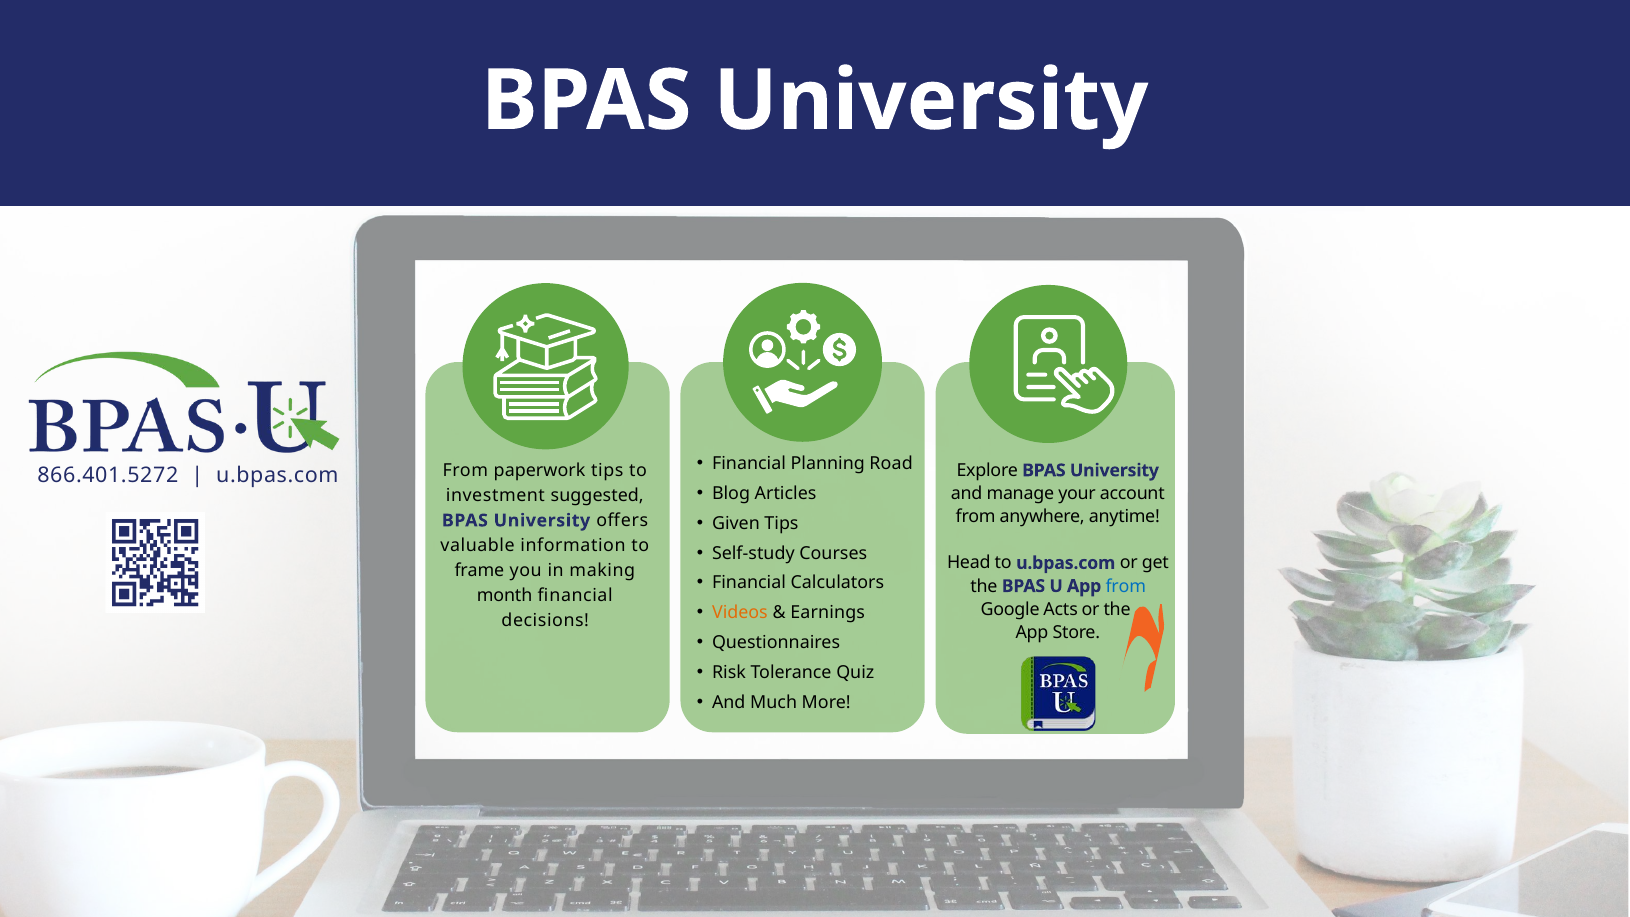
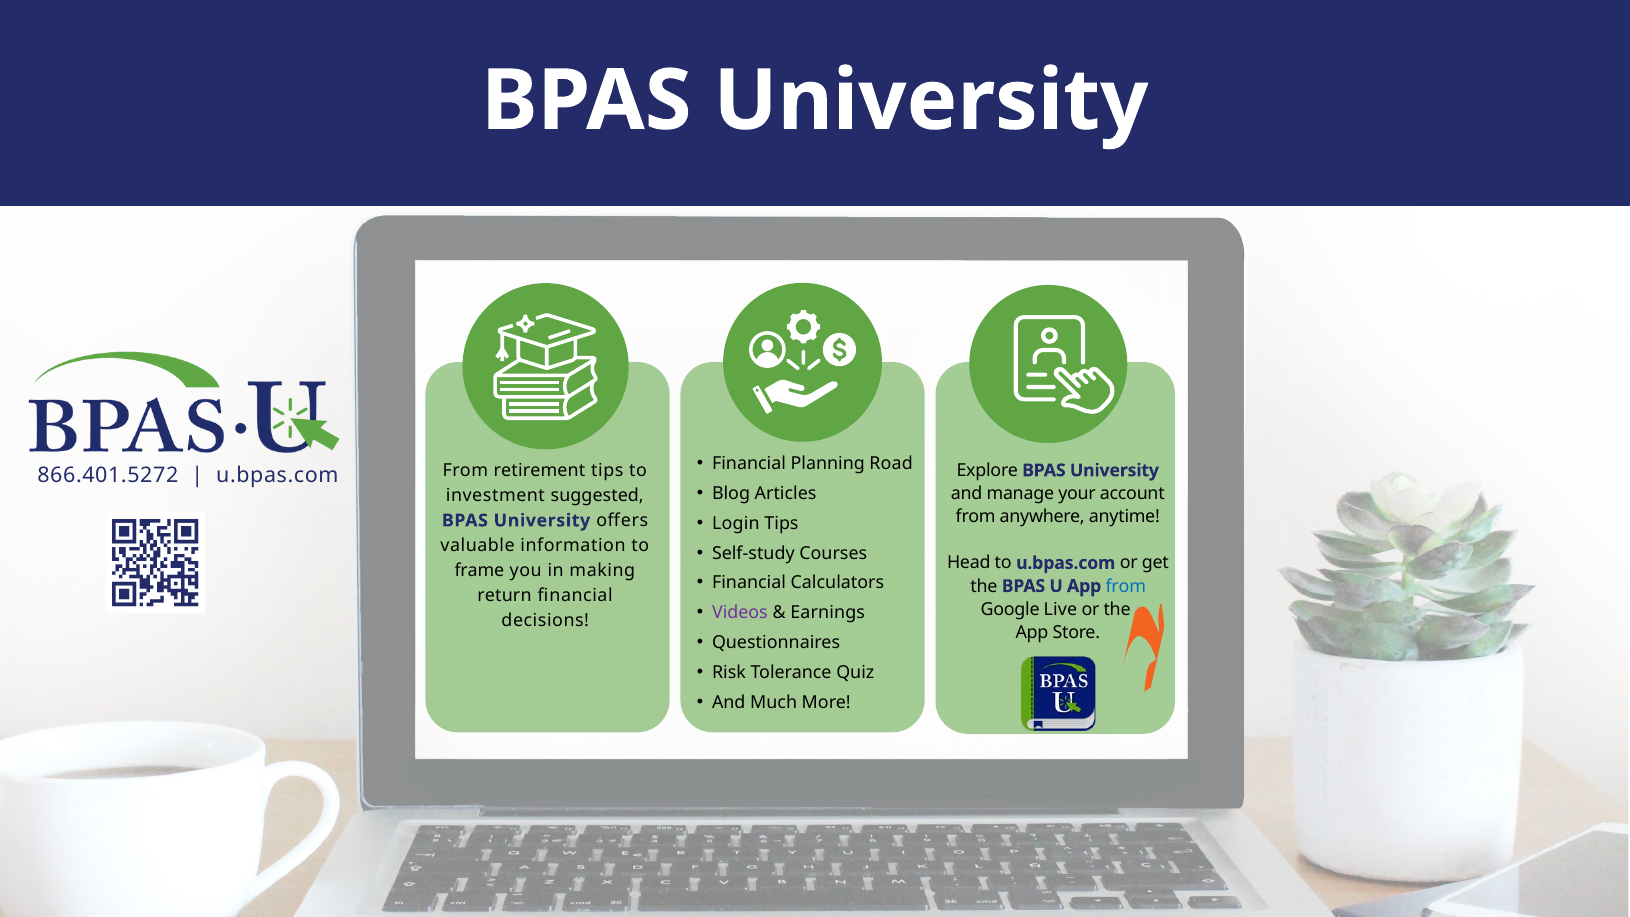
paperwork: paperwork -> retirement (539, 470)
Given: Given -> Login (736, 523)
month: month -> return (504, 596)
Videos colour: orange -> purple (740, 613)
Acts: Acts -> Live (1060, 609)
